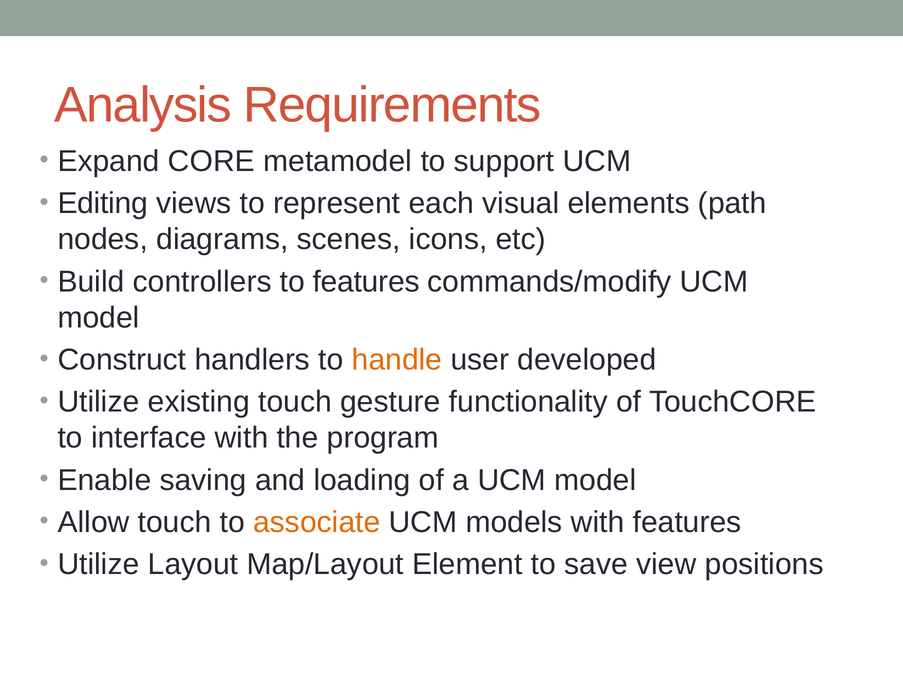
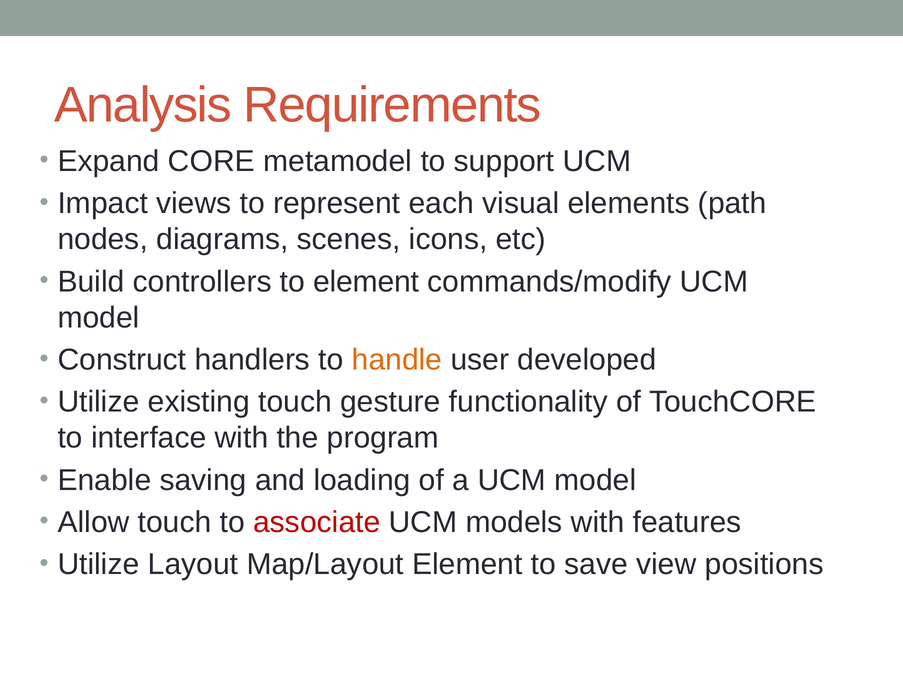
Editing: Editing -> Impact (103, 203)
to features: features -> element (366, 282)
associate colour: orange -> red (317, 522)
